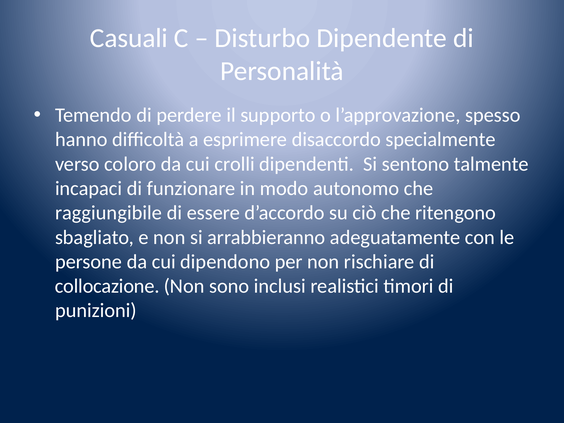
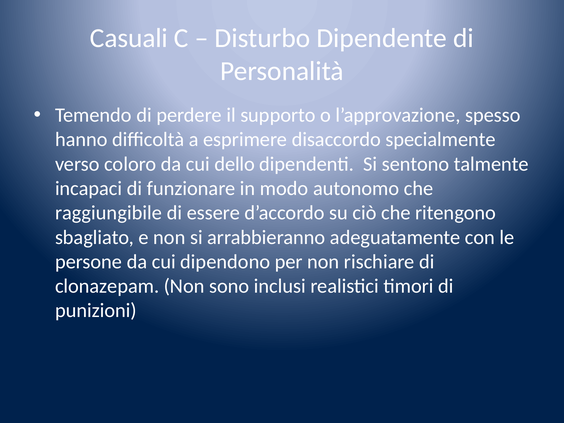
crolli: crolli -> dello (235, 164)
collocazione: collocazione -> clonazepam (107, 286)
